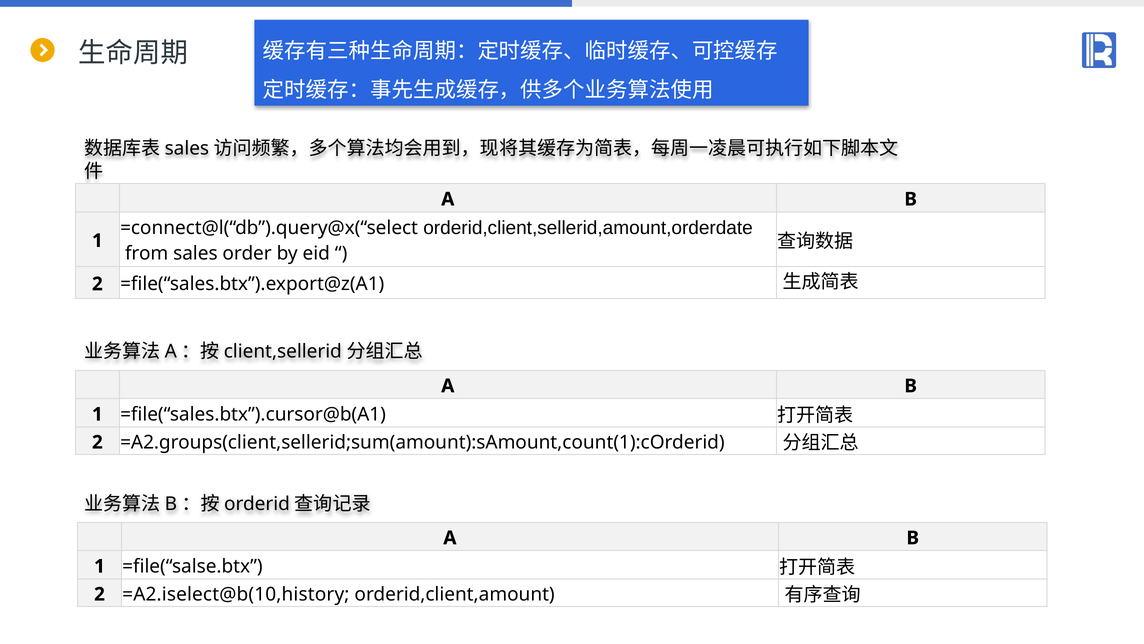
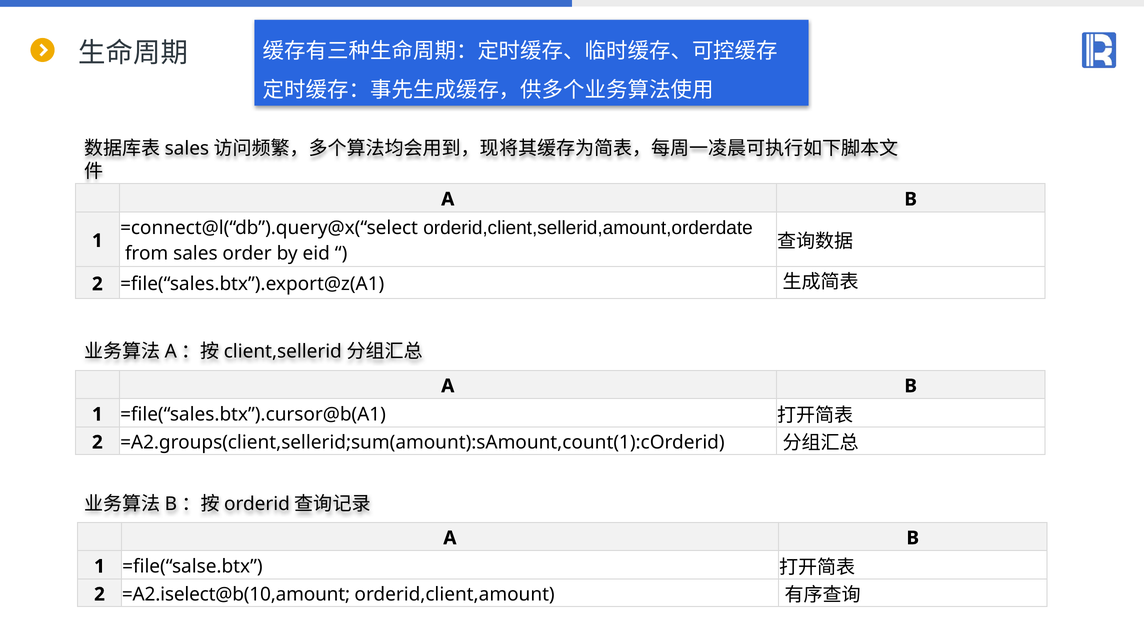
=A2.iselect@b(10,history: =A2.iselect@b(10,history -> =A2.iselect@b(10,amount (236, 594)
